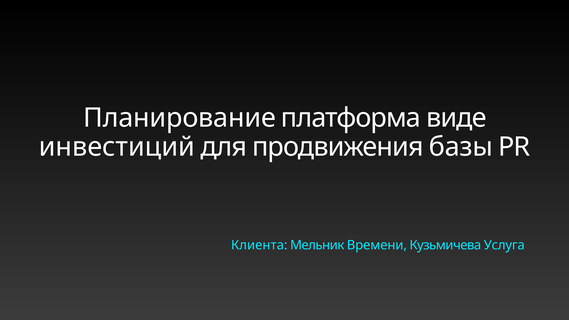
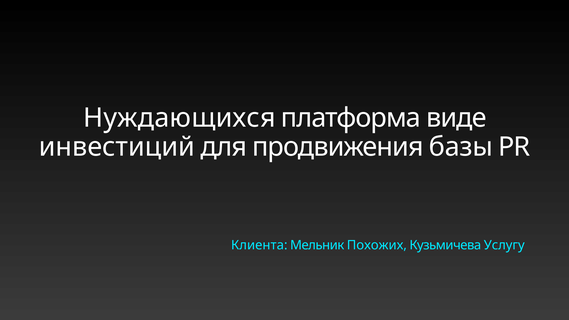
Планирование: Планирование -> Нуждающихся (179, 118)
Времени: Времени -> Похожих (377, 245)
Услуга: Услуга -> Услугу (504, 245)
